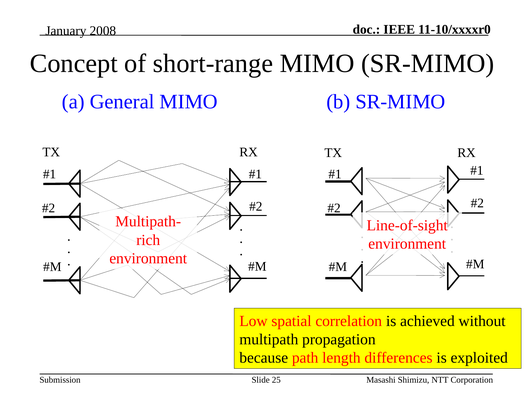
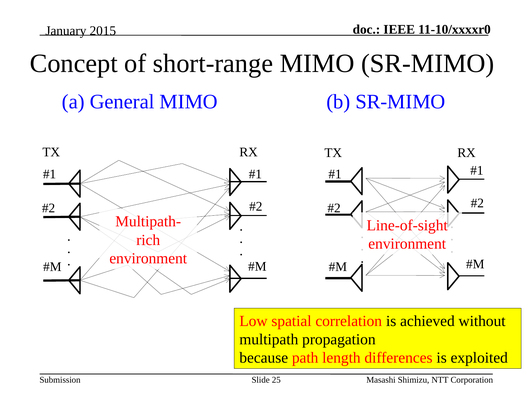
2008: 2008 -> 2015 (103, 31)
